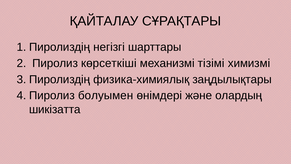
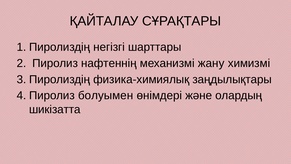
көрсеткіші: көрсеткіші -> нафтеннің (109, 63)
тізімі: тізімі -> жану (211, 63)
